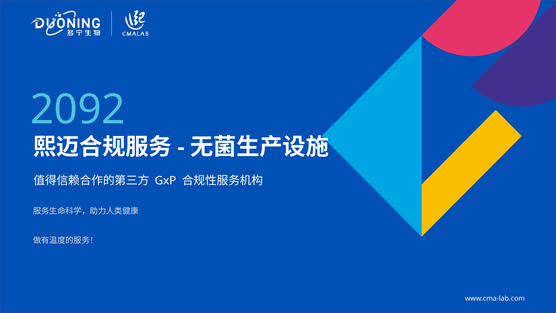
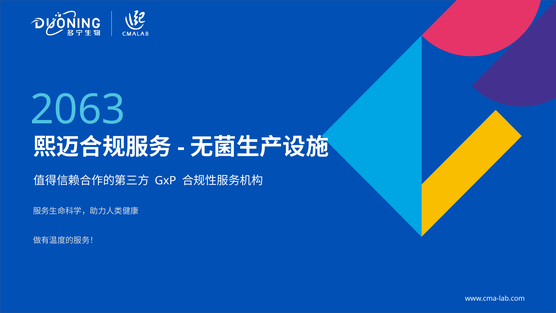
2092: 2092 -> 2063 (78, 109)
